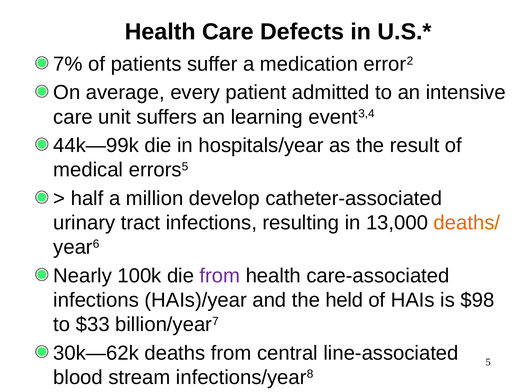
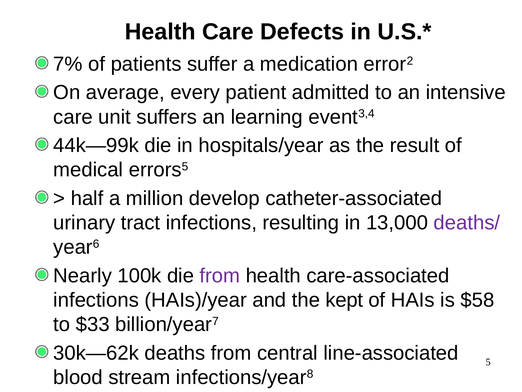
deaths/ colour: orange -> purple (467, 223)
held: held -> kept (344, 300)
$98: $98 -> $58 (477, 300)
